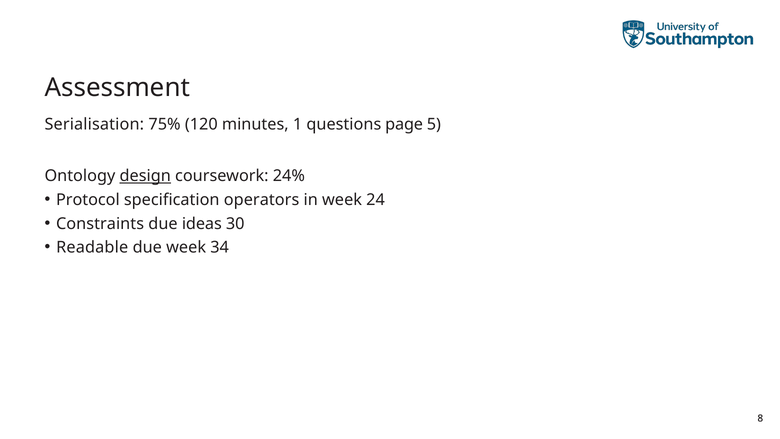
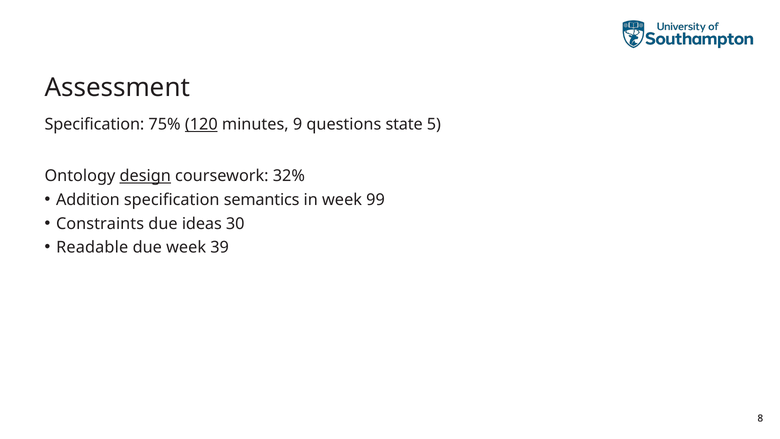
Serialisation: Serialisation -> Specification (94, 124)
120 underline: none -> present (201, 124)
1: 1 -> 9 (298, 124)
page: page -> state (404, 124)
24%: 24% -> 32% (289, 176)
Protocol: Protocol -> Addition (88, 200)
operators: operators -> semantics (262, 200)
24: 24 -> 99 (375, 200)
34: 34 -> 39 (220, 247)
